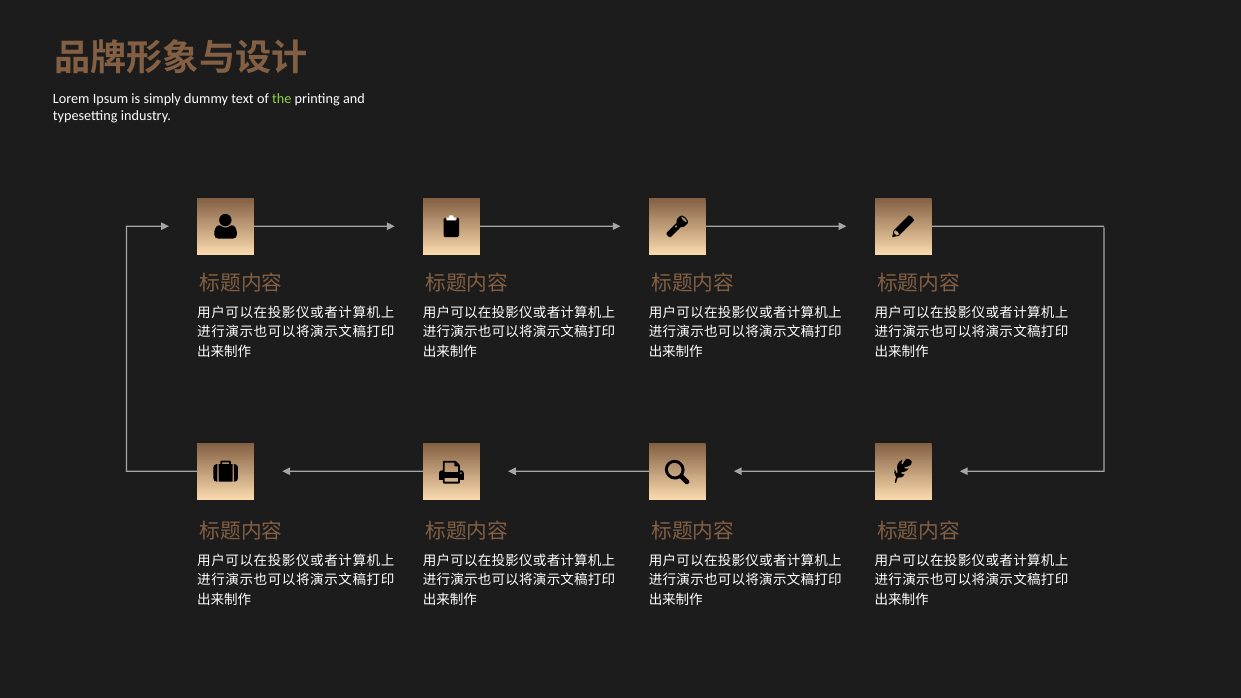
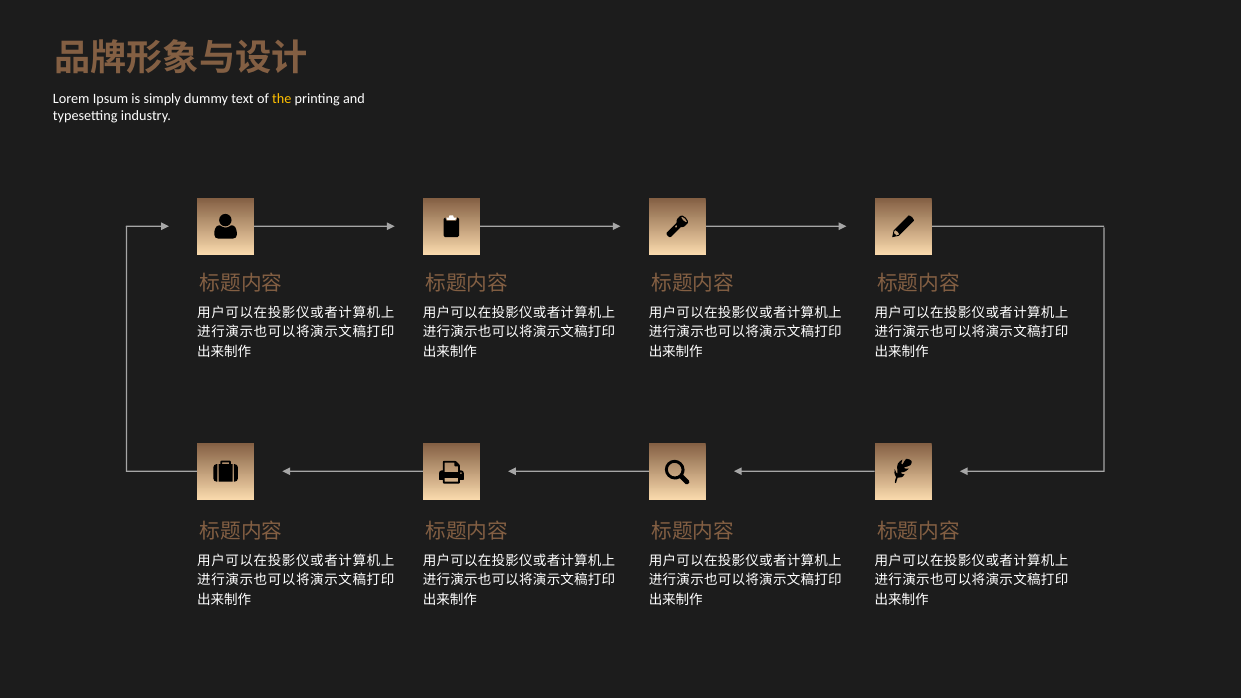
the colour: light green -> yellow (282, 99)
